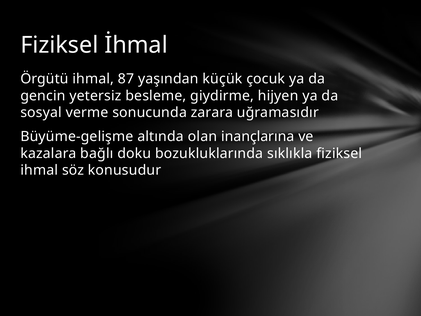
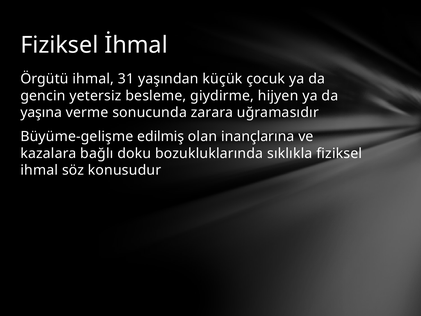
87: 87 -> 31 (126, 79)
sosyal: sosyal -> yaşına (41, 113)
altında: altında -> edilmiş (161, 136)
